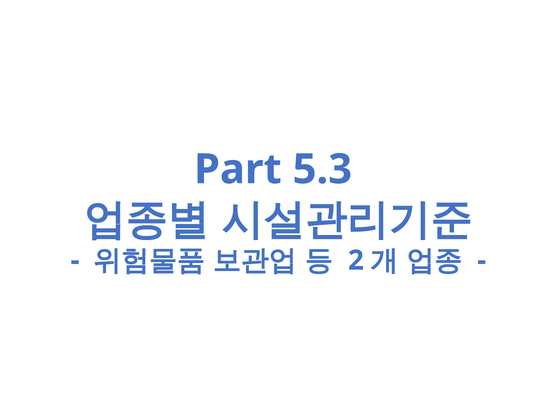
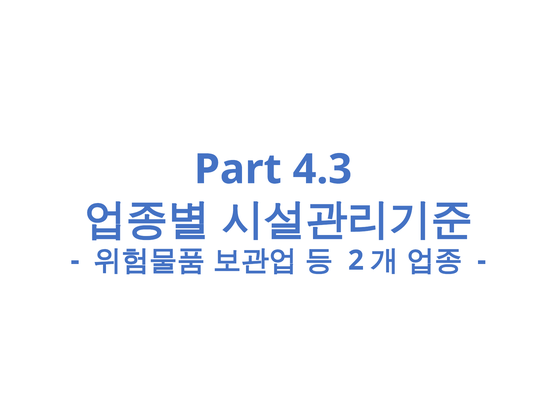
5.3: 5.3 -> 4.3 (322, 169)
